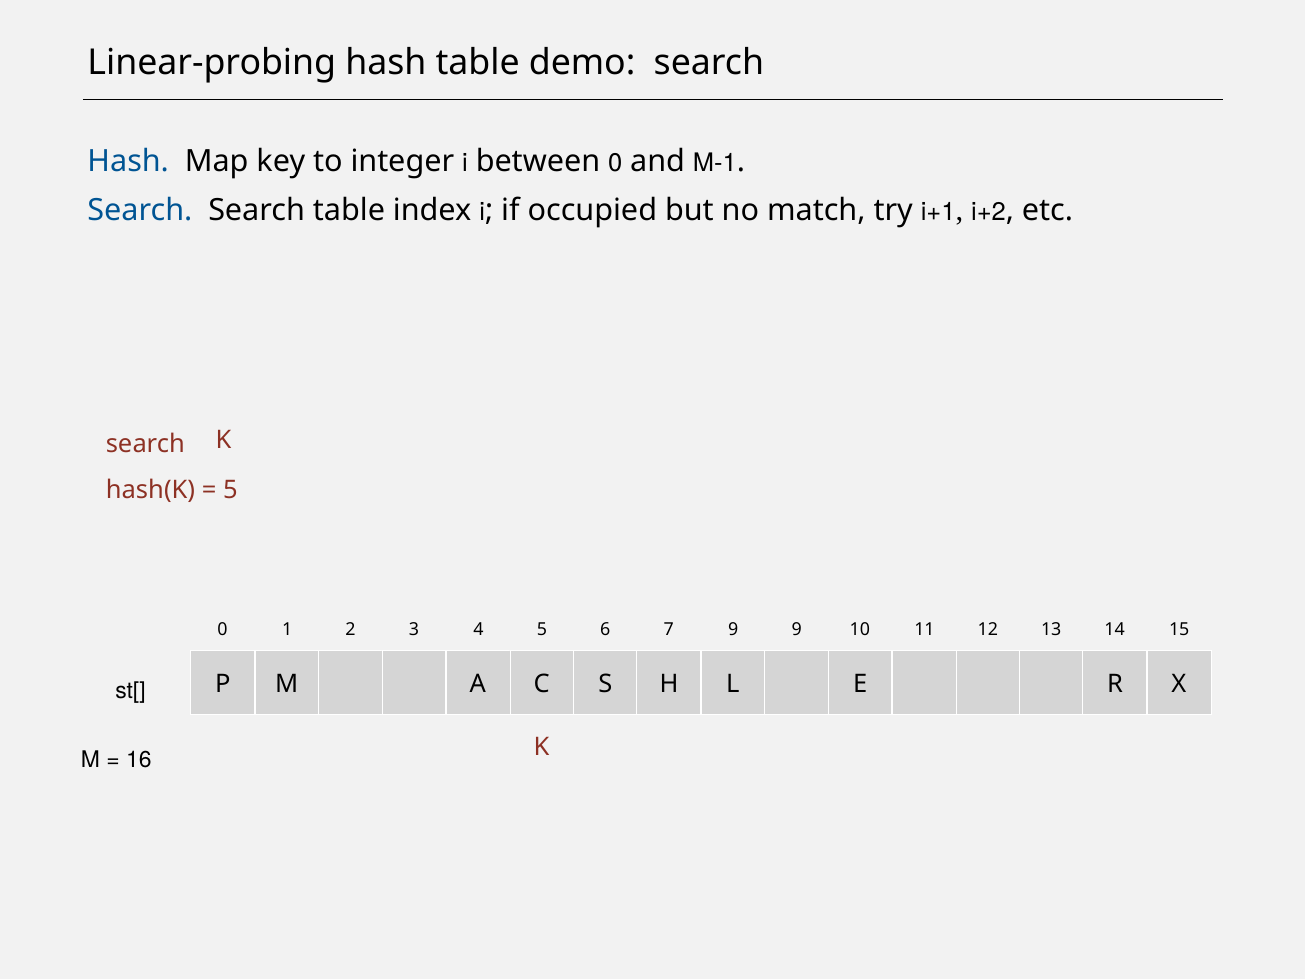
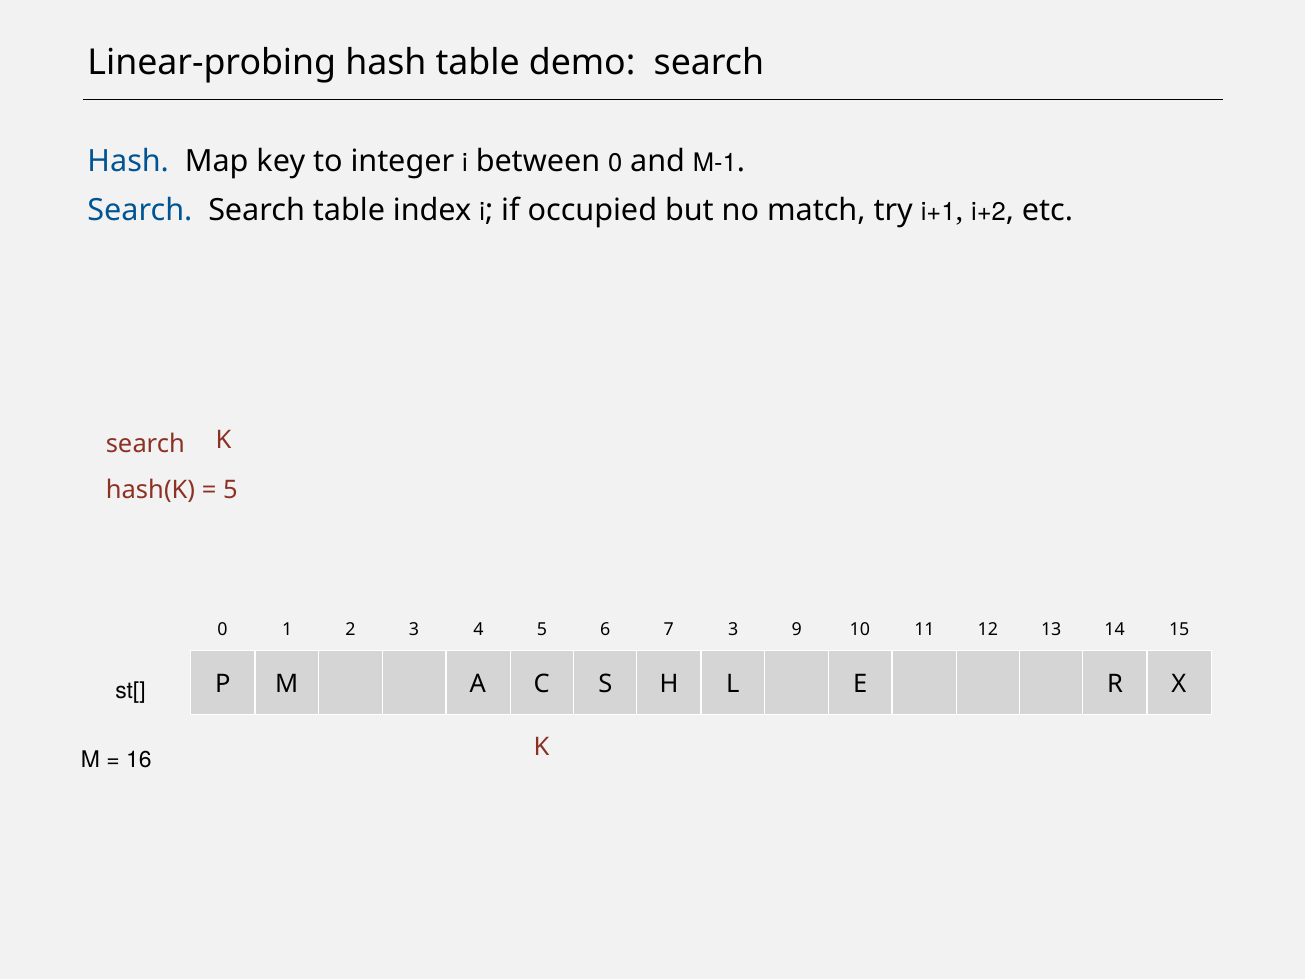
7 9: 9 -> 3 (733, 630)
